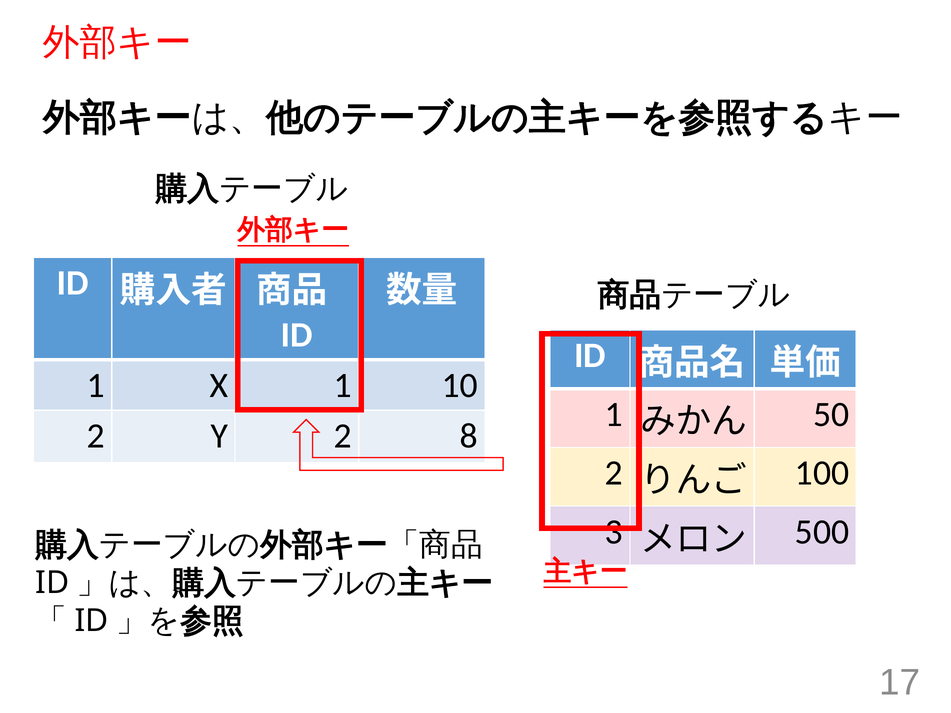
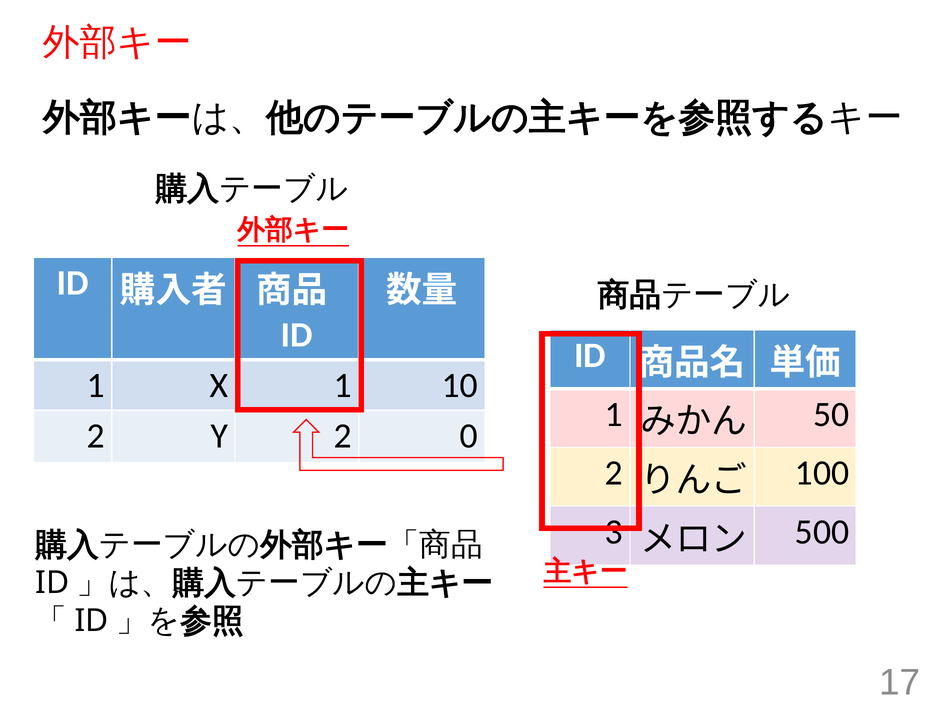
8: 8 -> 0 (469, 436)
